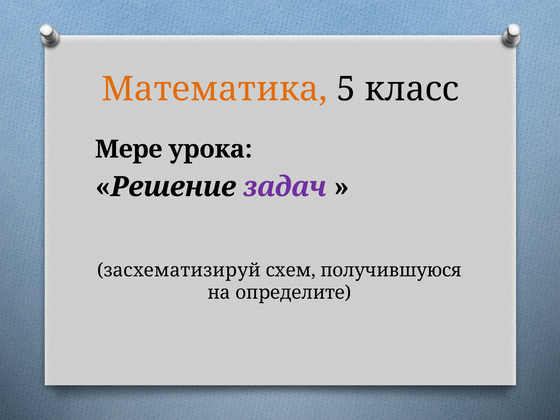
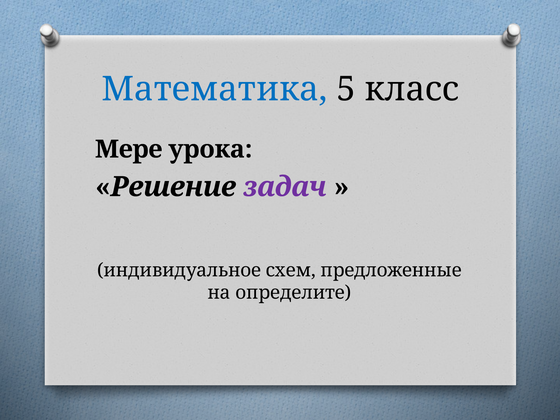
Математика colour: orange -> blue (215, 89)
засхематизируй: засхематизируй -> индивидуальное (179, 270)
получившуюся: получившуюся -> предложенные (391, 270)
